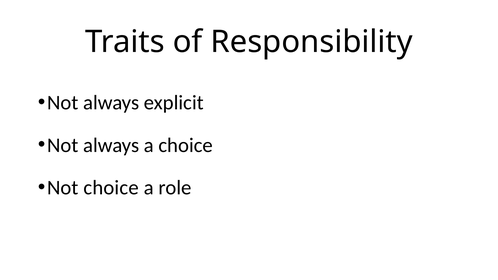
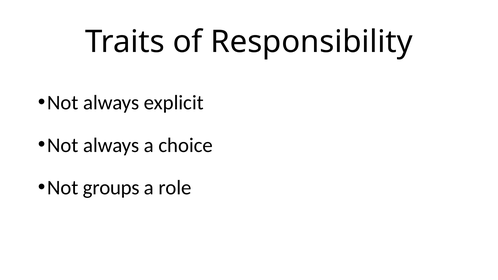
Not choice: choice -> groups (111, 188)
